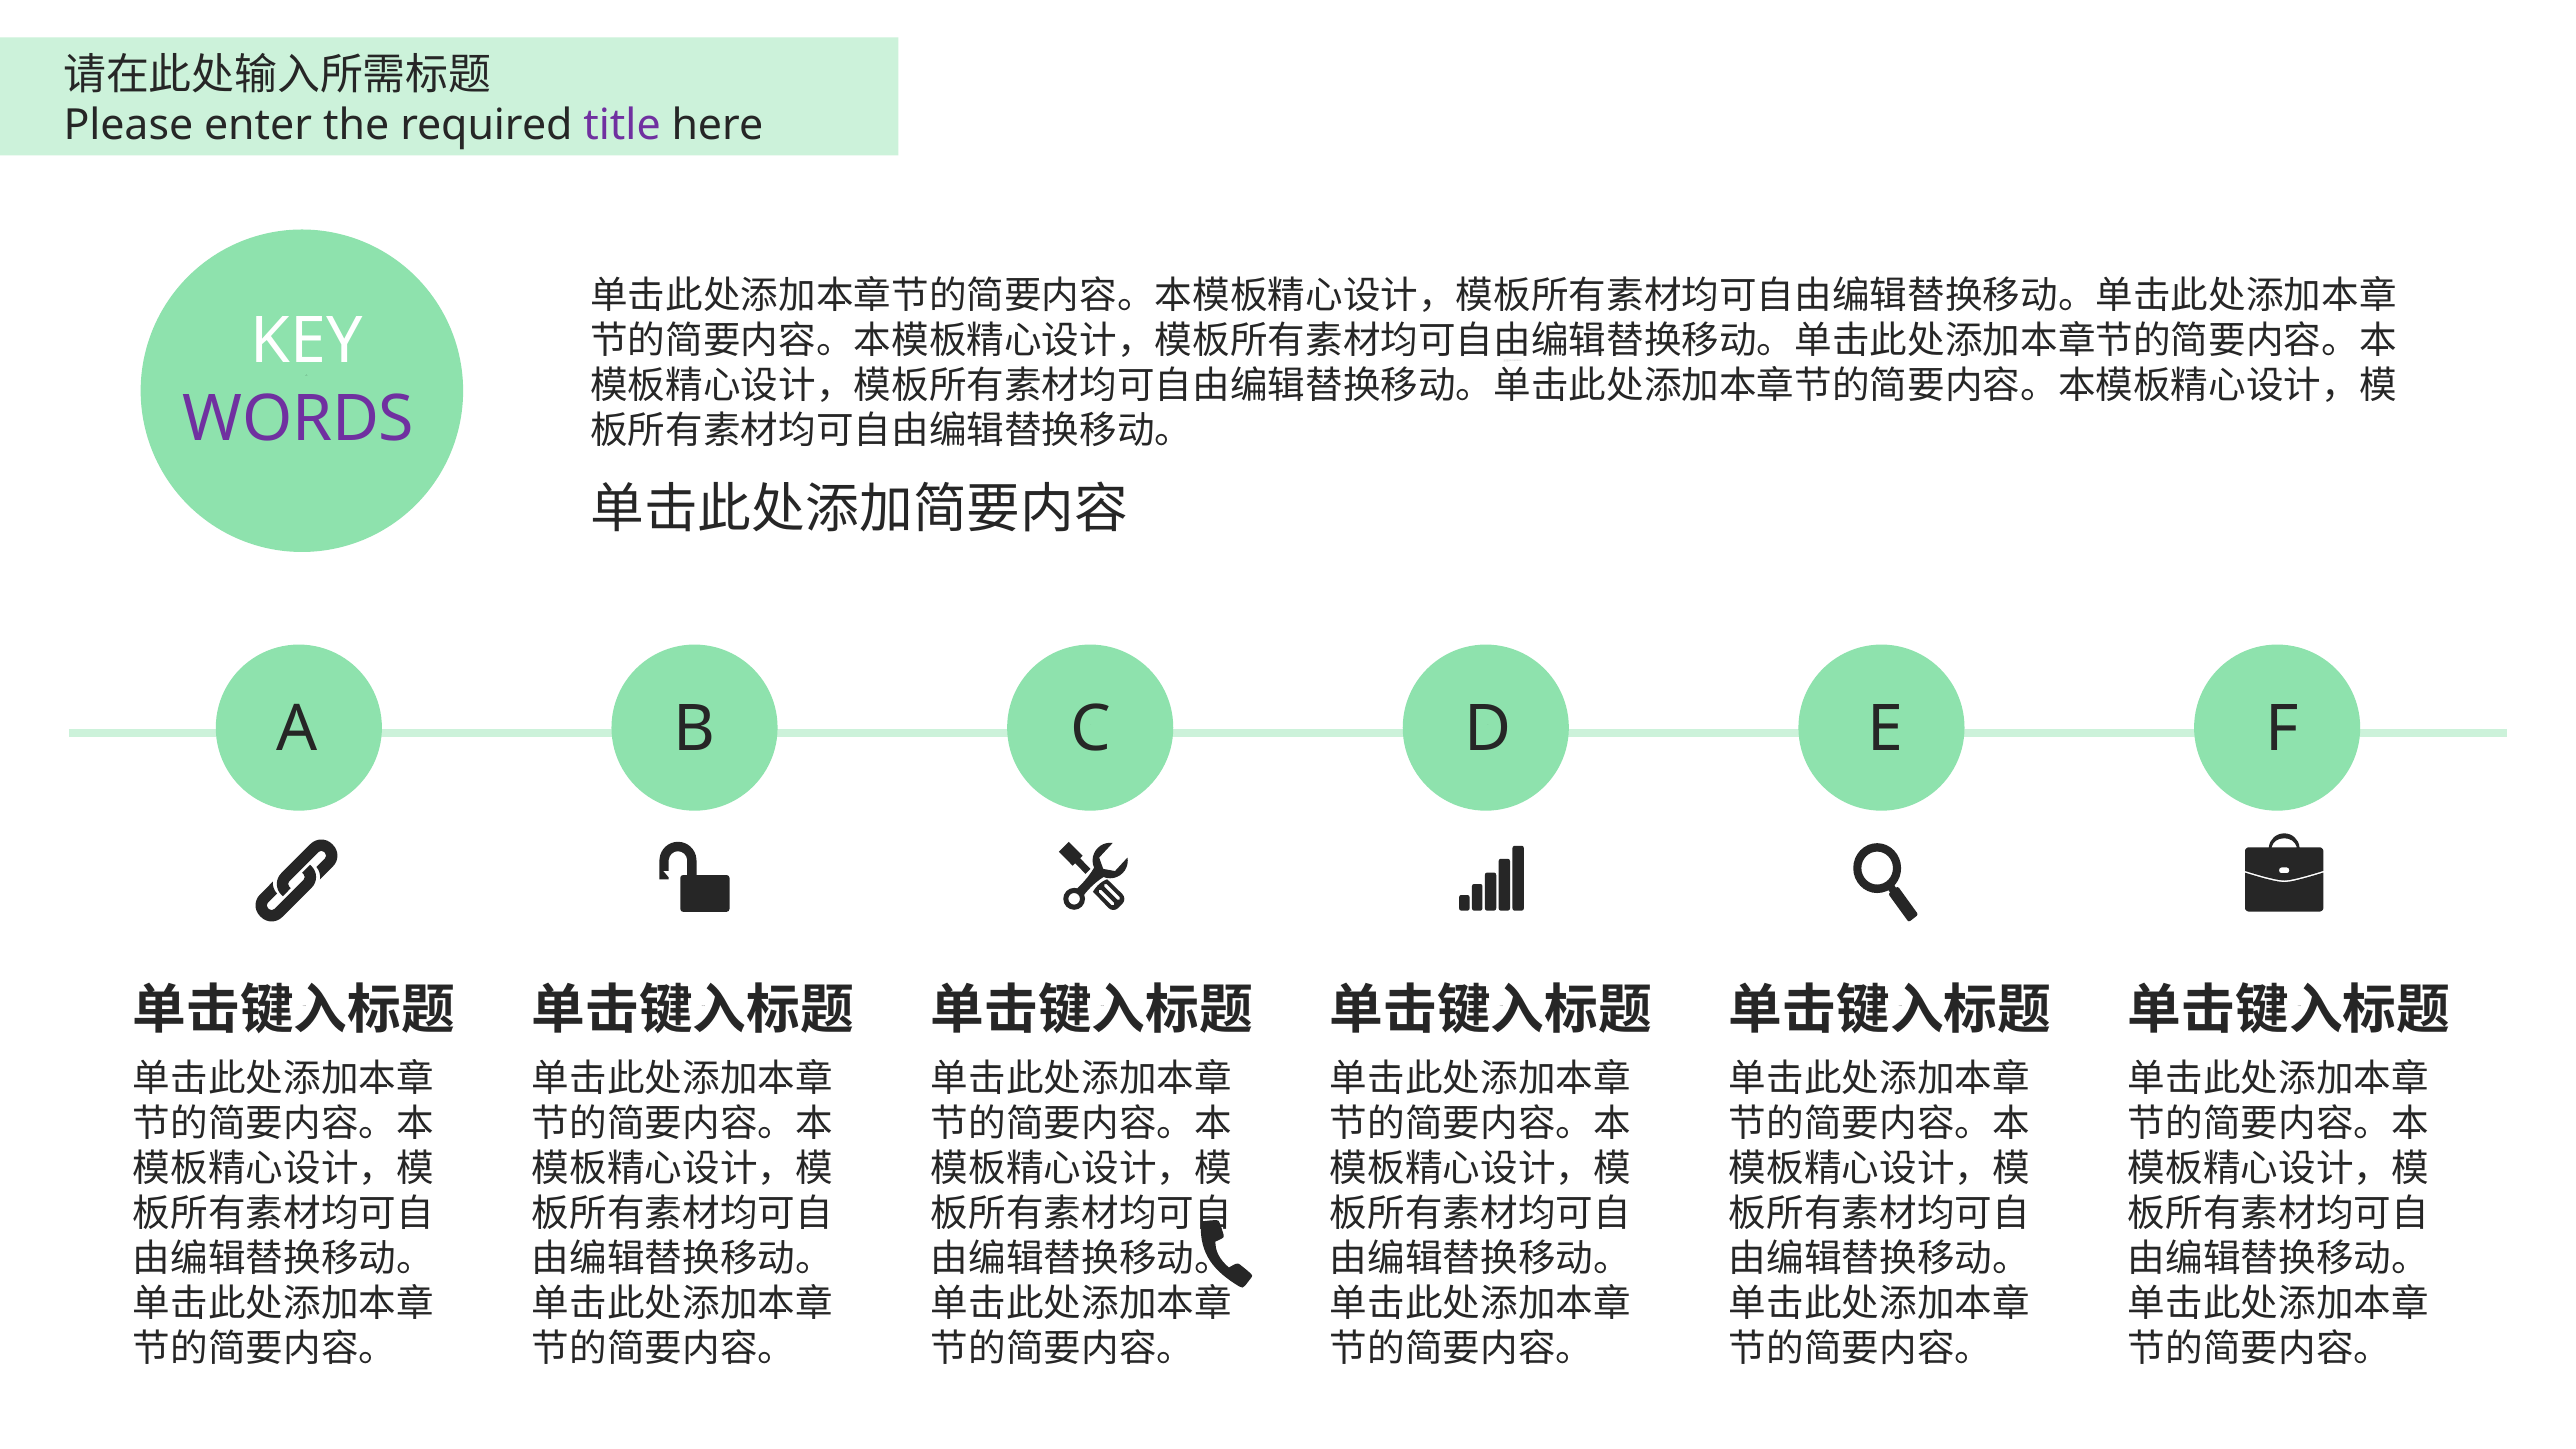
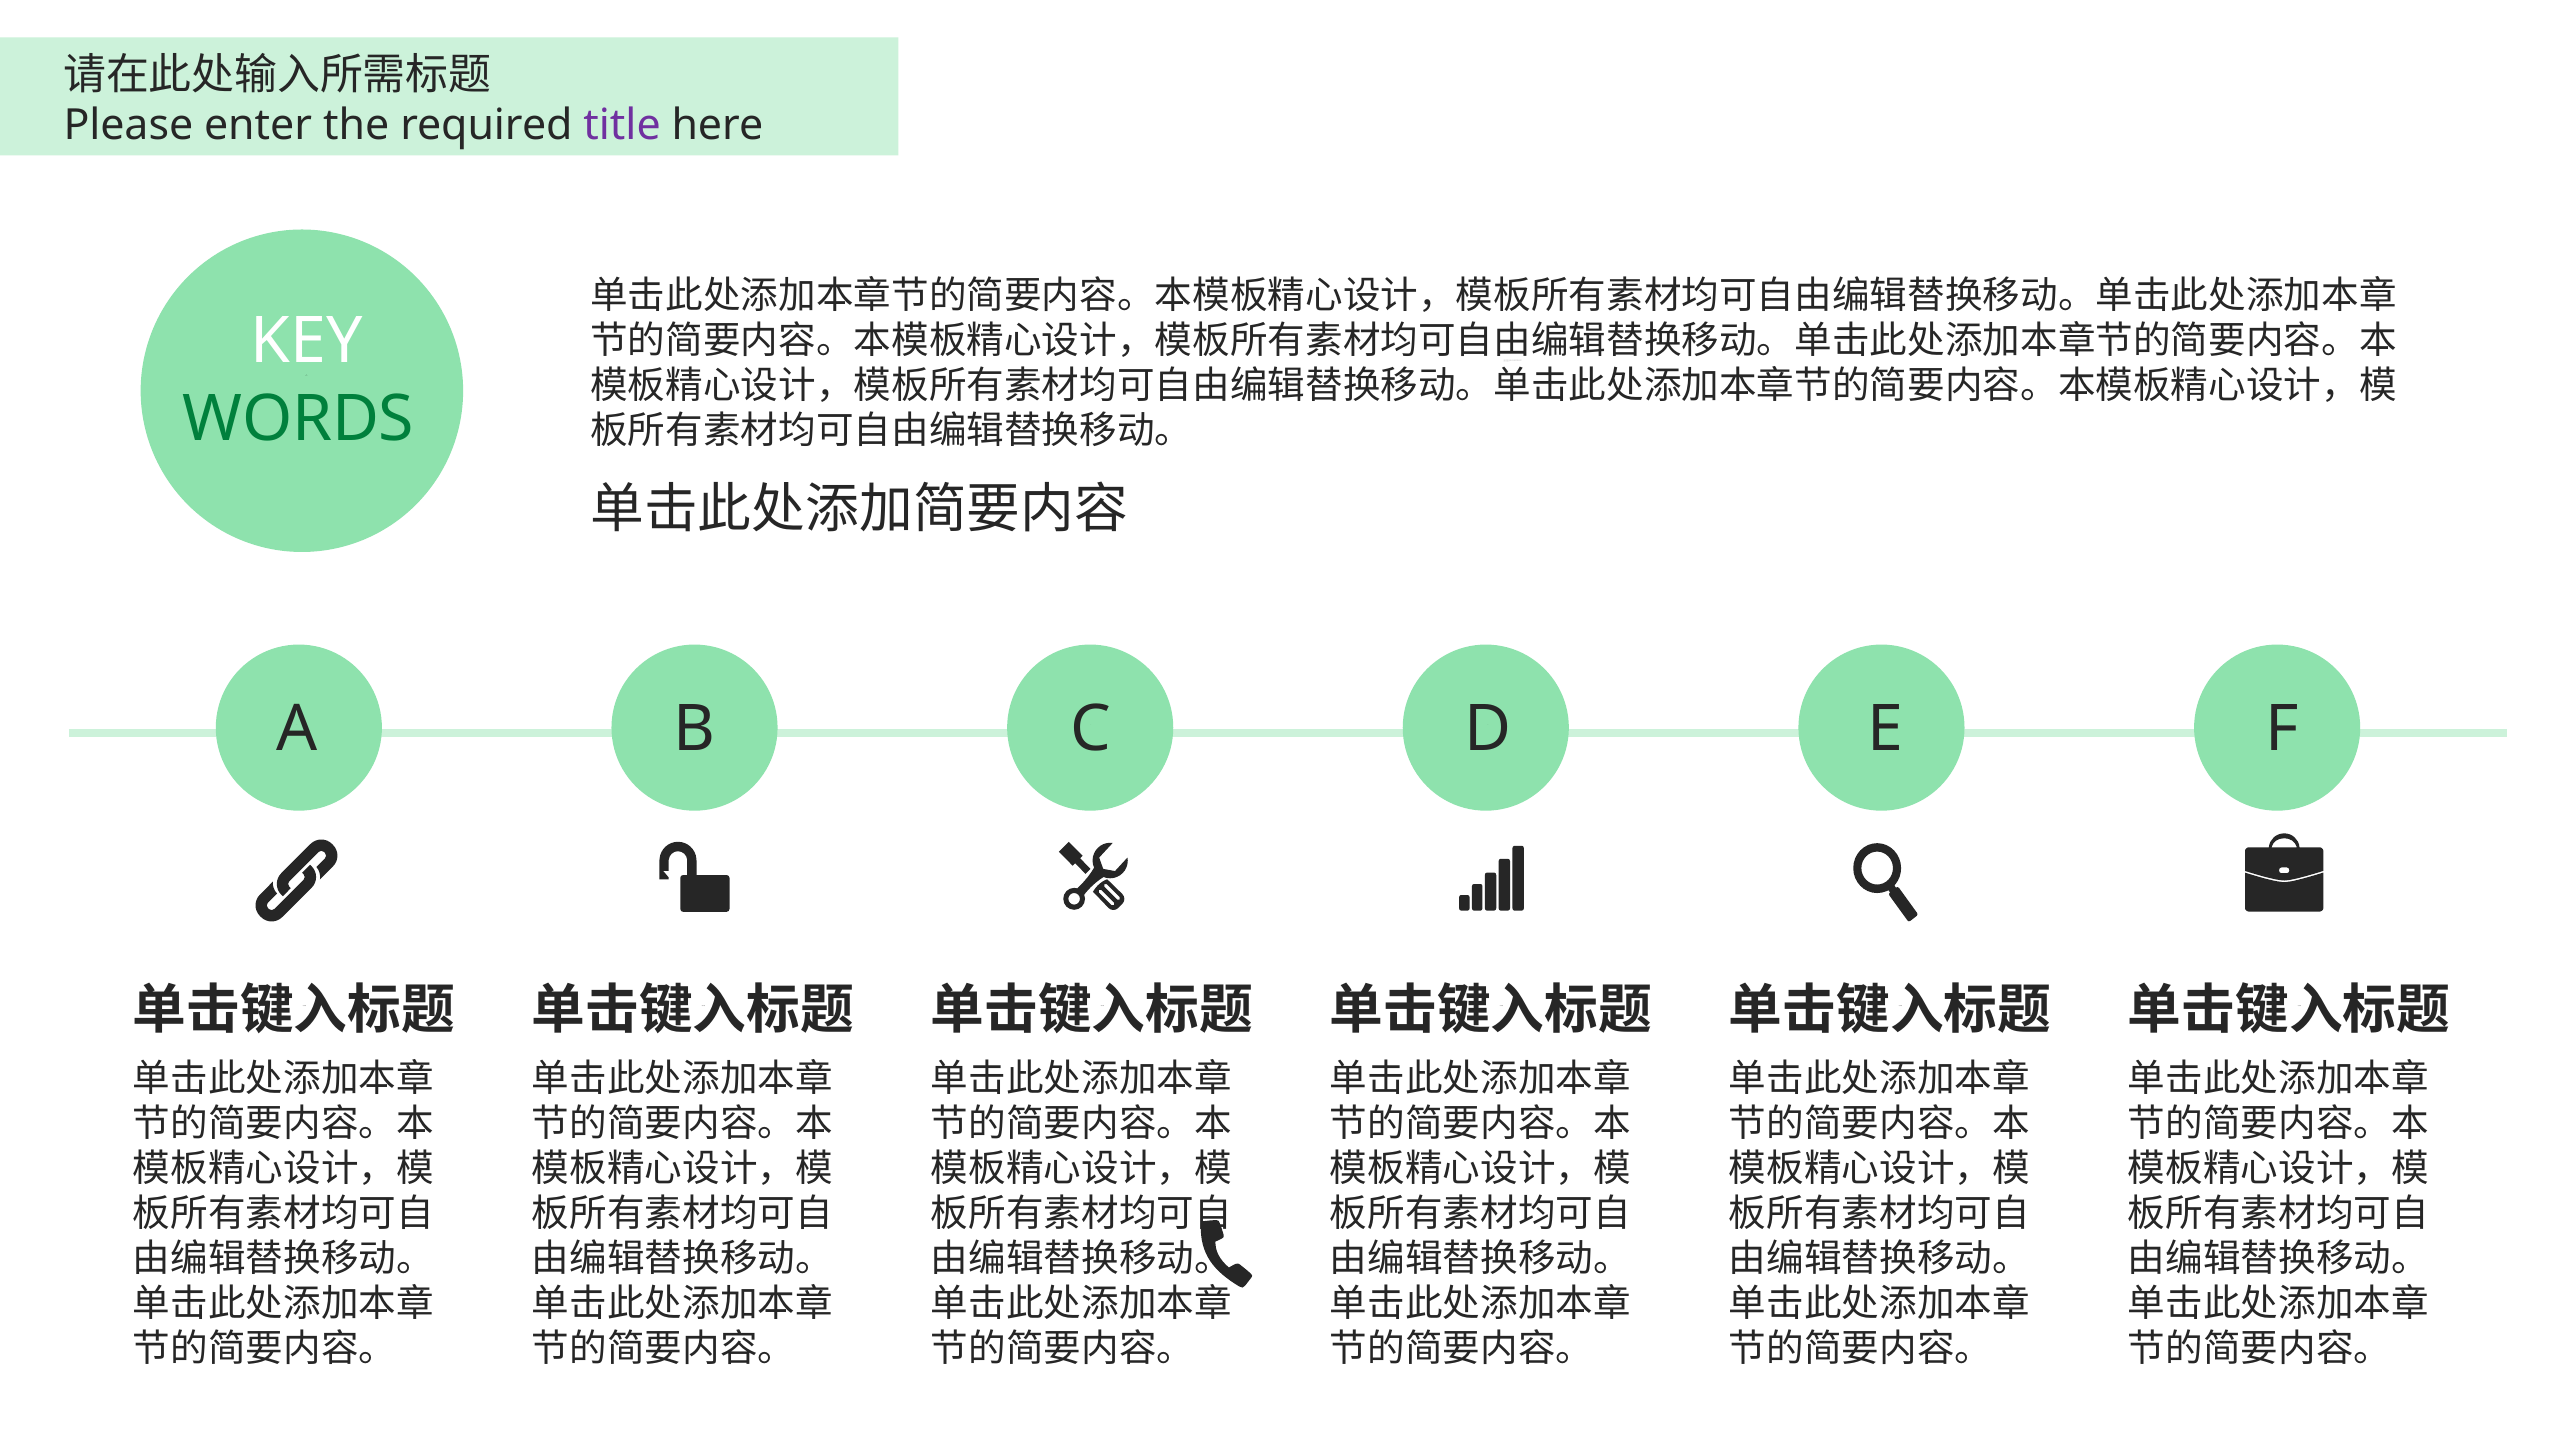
WORDS colour: purple -> green (298, 419)
